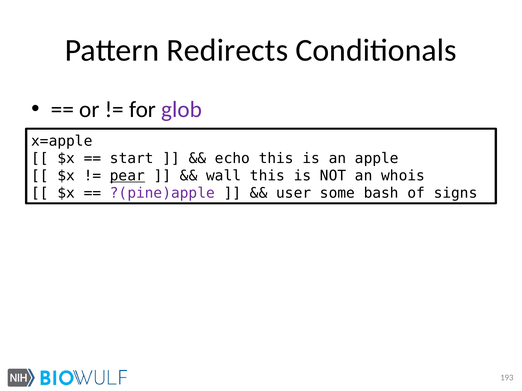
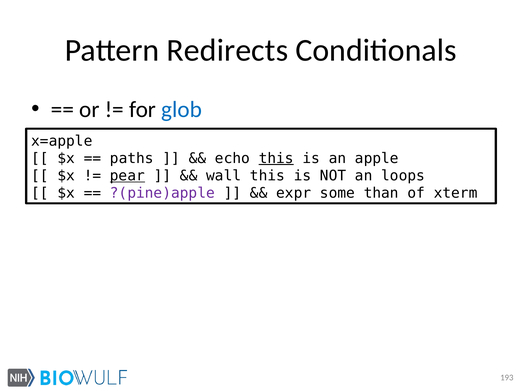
glob colour: purple -> blue (182, 110)
start: start -> paths (132, 159)
this underline: none -> present (276, 159)
whois: whois -> loops (403, 176)
user: user -> expr (294, 193)
bash: bash -> than (381, 193)
signs: signs -> xterm (456, 193)
